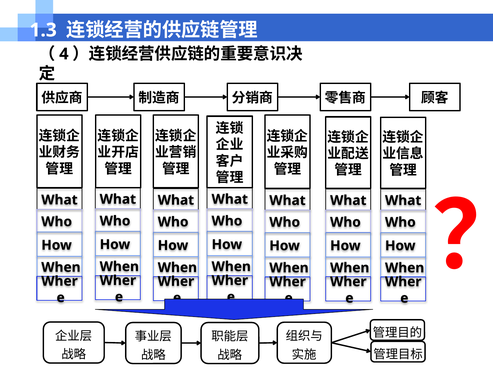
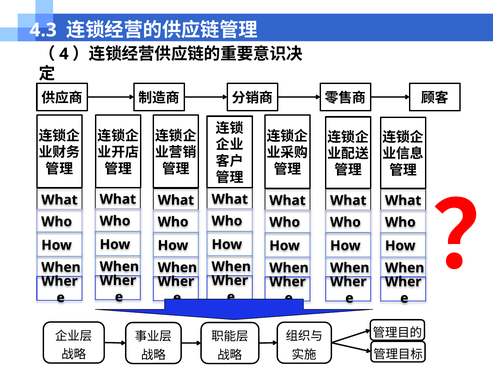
1.3: 1.3 -> 4.3 (43, 30)
